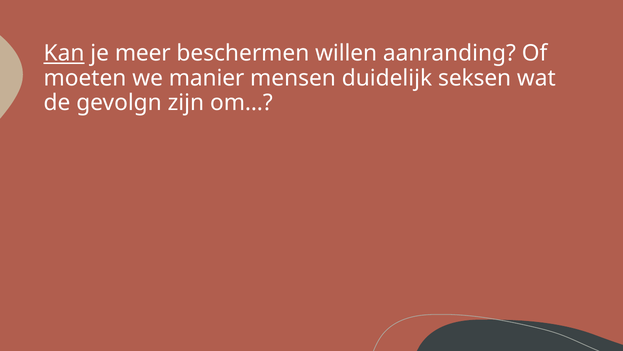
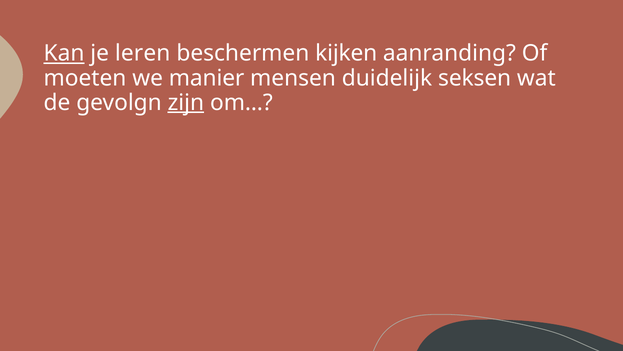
meer: meer -> leren (143, 53)
willen: willen -> kijken (346, 53)
zijn underline: none -> present (186, 102)
